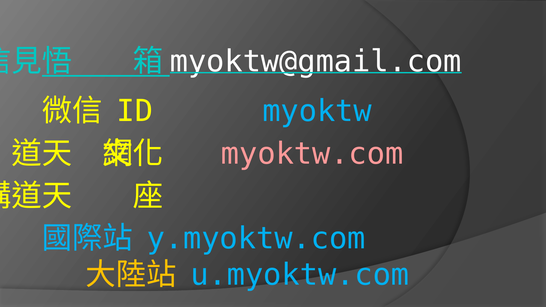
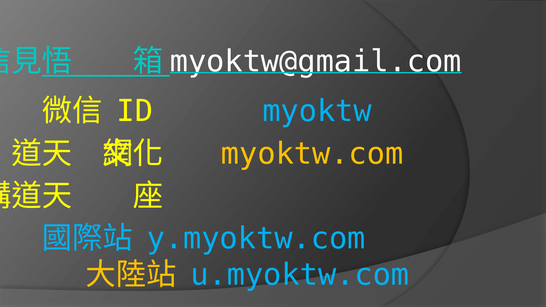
myoktw.com colour: pink -> yellow (312, 154)
